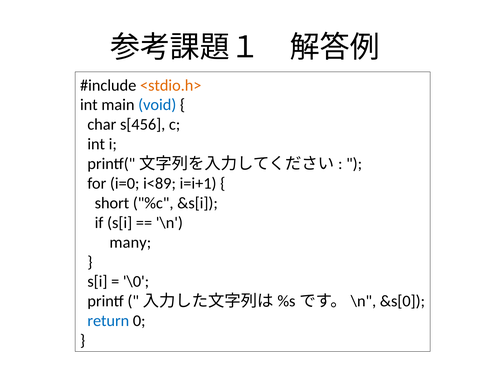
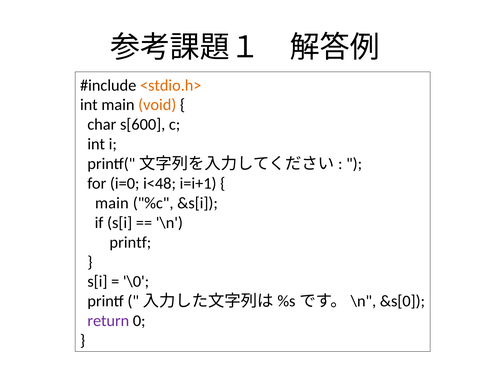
void colour: blue -> orange (157, 105)
s[456: s[456 -> s[600 (143, 124)
i<89: i<89 -> i<48 (159, 183)
short: short -> main (112, 203)
many: many -> printf (130, 242)
return colour: blue -> purple (108, 320)
